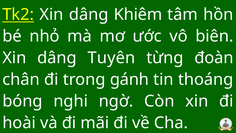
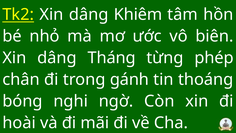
Tuyên: Tuyên -> Tháng (112, 58)
đoàn: đoàn -> phép (214, 58)
